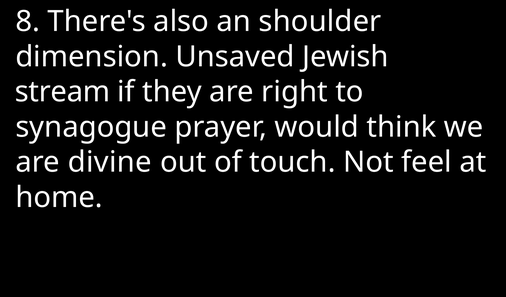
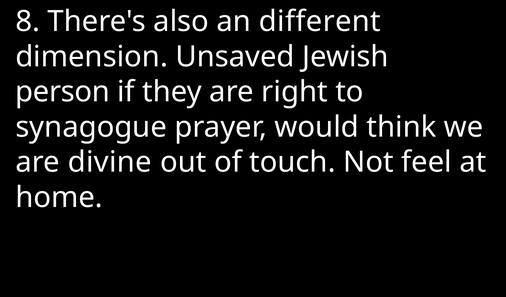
shoulder: shoulder -> different (320, 22)
stream: stream -> person (63, 92)
